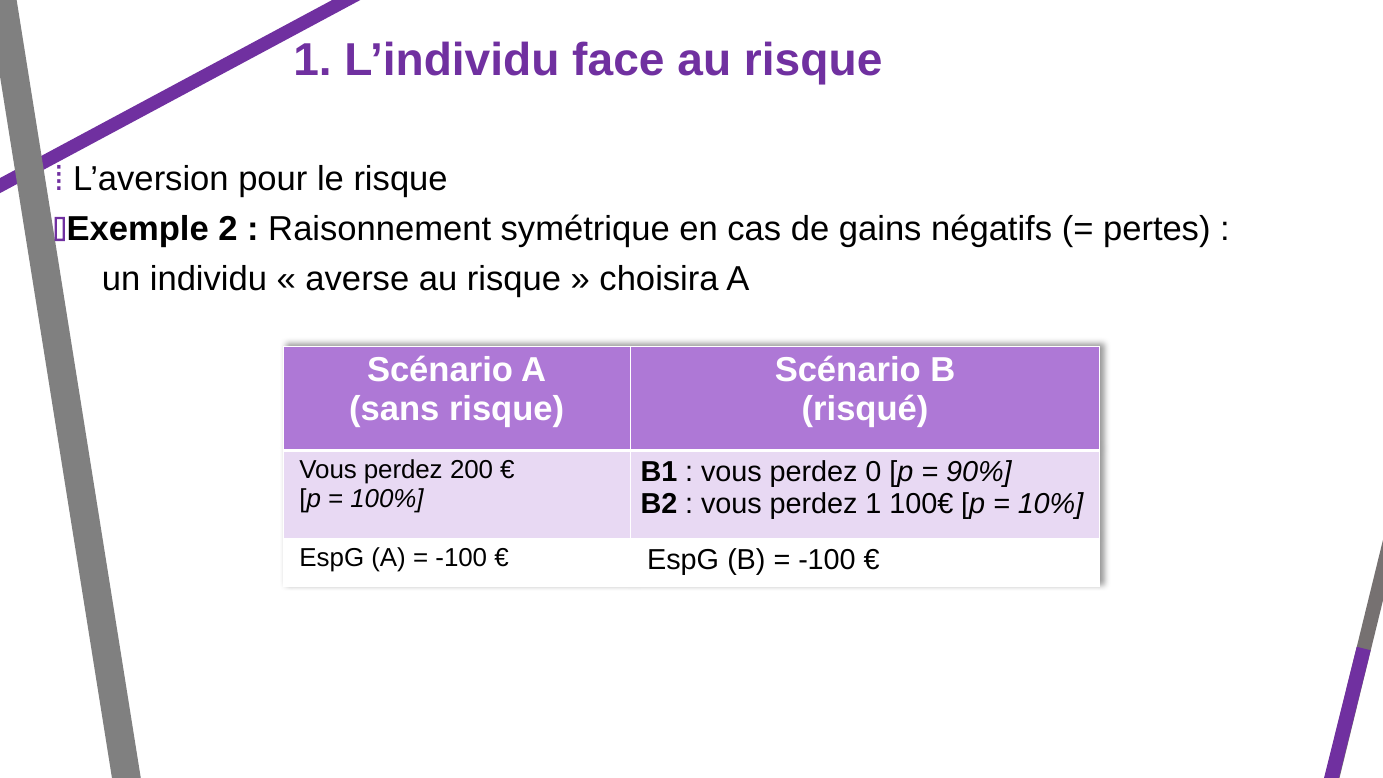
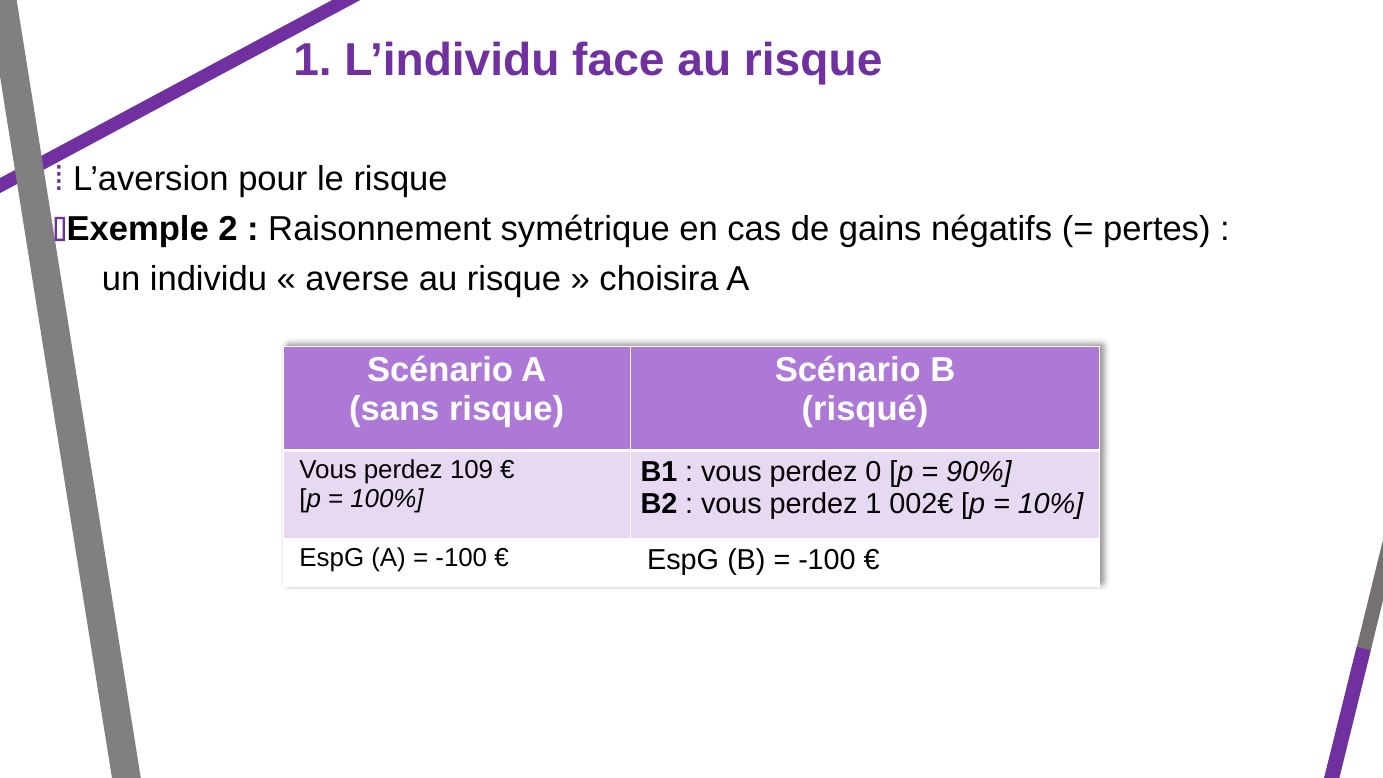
200: 200 -> 109 (472, 470)
100€: 100€ -> 002€ (921, 504)
